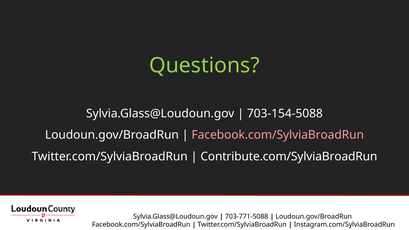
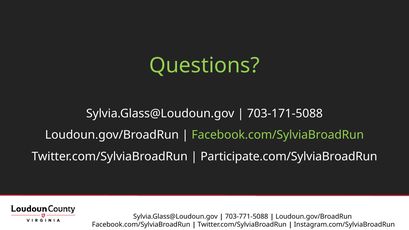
703-154-5088: 703-154-5088 -> 703-171-5088 (285, 114)
Facebook.com/SylviaBroadRun colour: pink -> light green (278, 135)
Contribute.com/SylviaBroadRun: Contribute.com/SylviaBroadRun -> Participate.com/SylviaBroadRun (289, 156)
